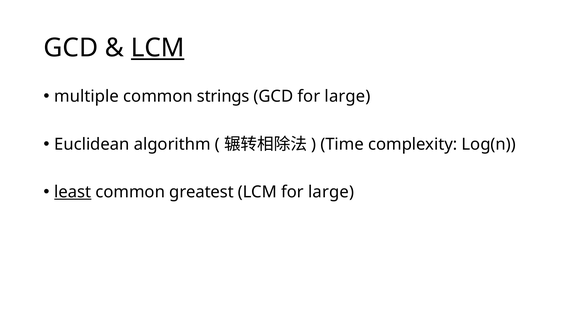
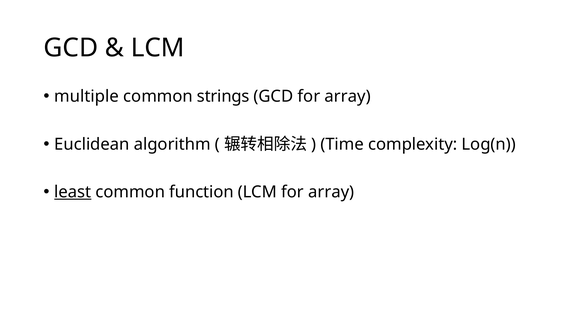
LCM underline: present -> none (158, 48)
GCD for large: large -> array (348, 97)
greatest: greatest -> function (201, 192)
LCM for large: large -> array (331, 192)
